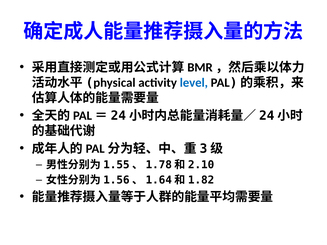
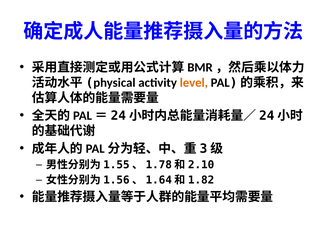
level colour: blue -> orange (194, 83)
